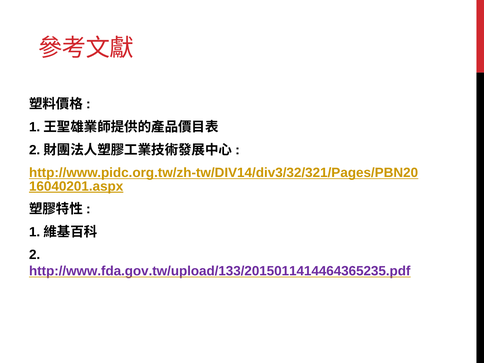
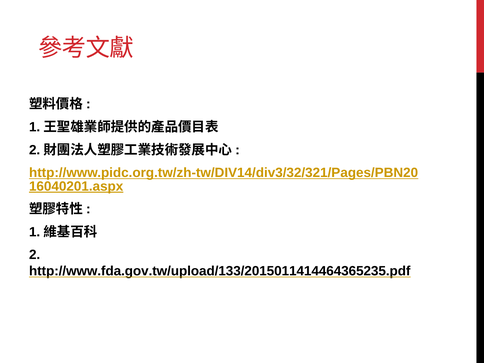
http://www.fda.gov.tw/upload/133/2015011414464365235.pdf colour: purple -> black (220, 271)
